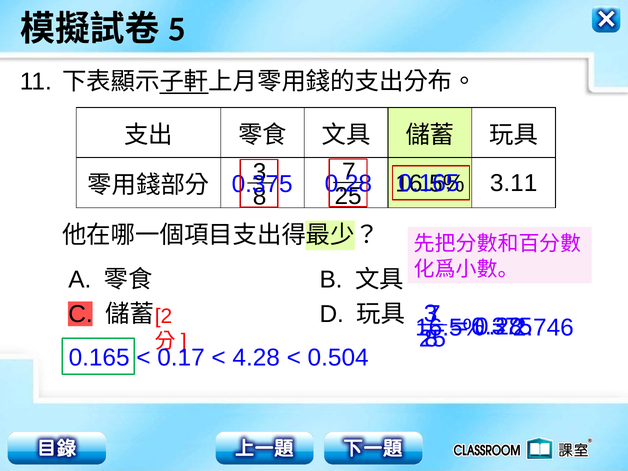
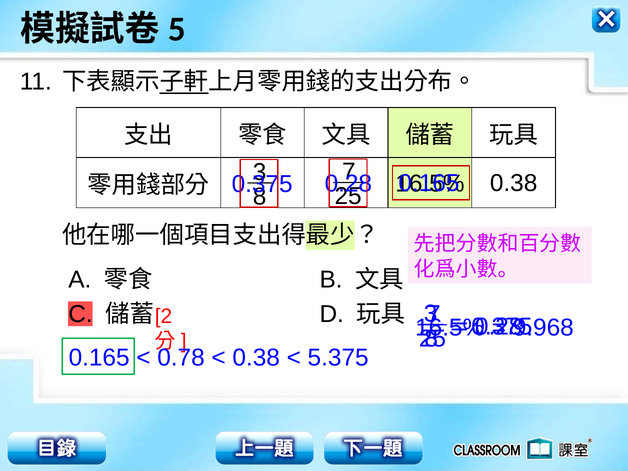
3.11: 3.11 -> 0.38 (514, 183)
2.746: 2.746 -> 9.968 (543, 328)
0.17: 0.17 -> 0.78 (181, 358)
4.28: 4.28 -> 0.38 (256, 358)
0.504: 0.504 -> 5.375 (338, 358)
